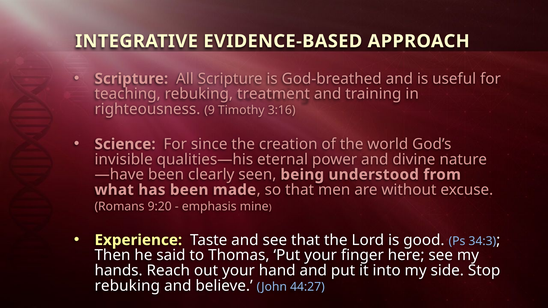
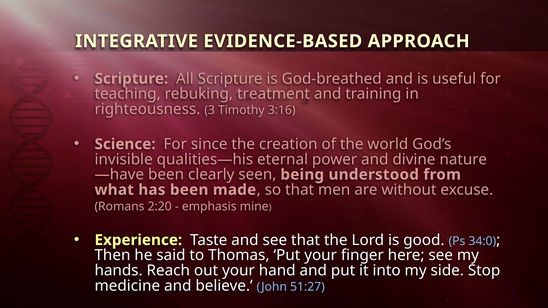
9: 9 -> 3 (210, 110)
9:20: 9:20 -> 2:20 (160, 207)
34:3: 34:3 -> 34:0 (482, 241)
rebuking: rebuking -> medicine (127, 286)
44:27: 44:27 -> 51:27 (307, 287)
